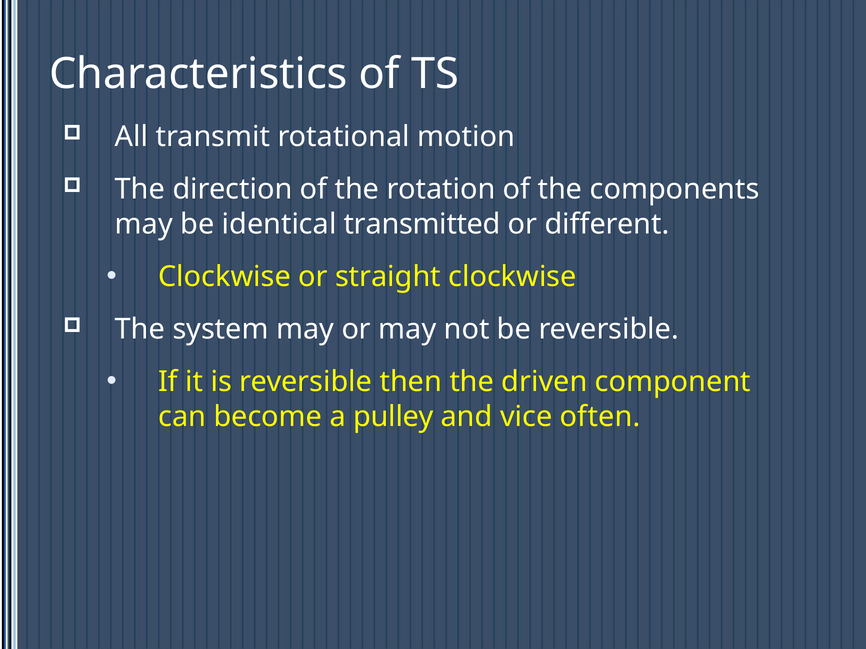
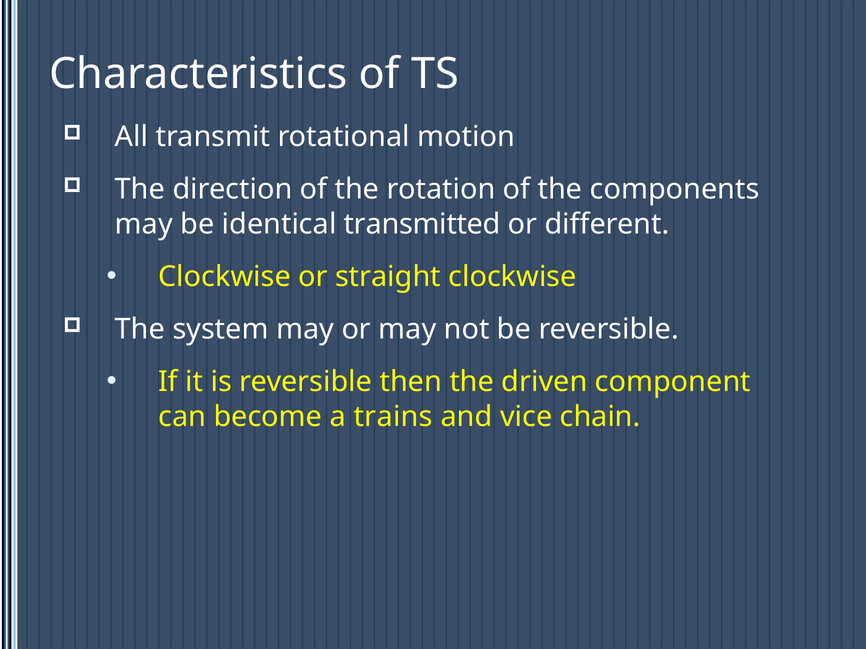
pulley: pulley -> trains (393, 417)
often: often -> chain (600, 417)
